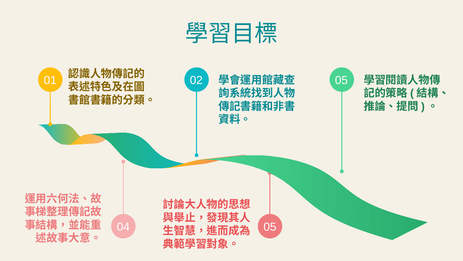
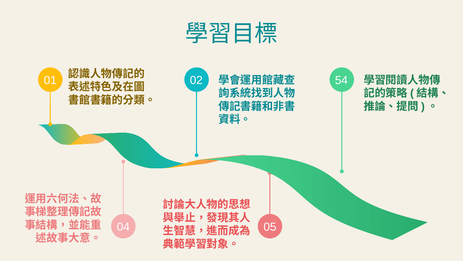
02 05: 05 -> 54 (341, 80)
